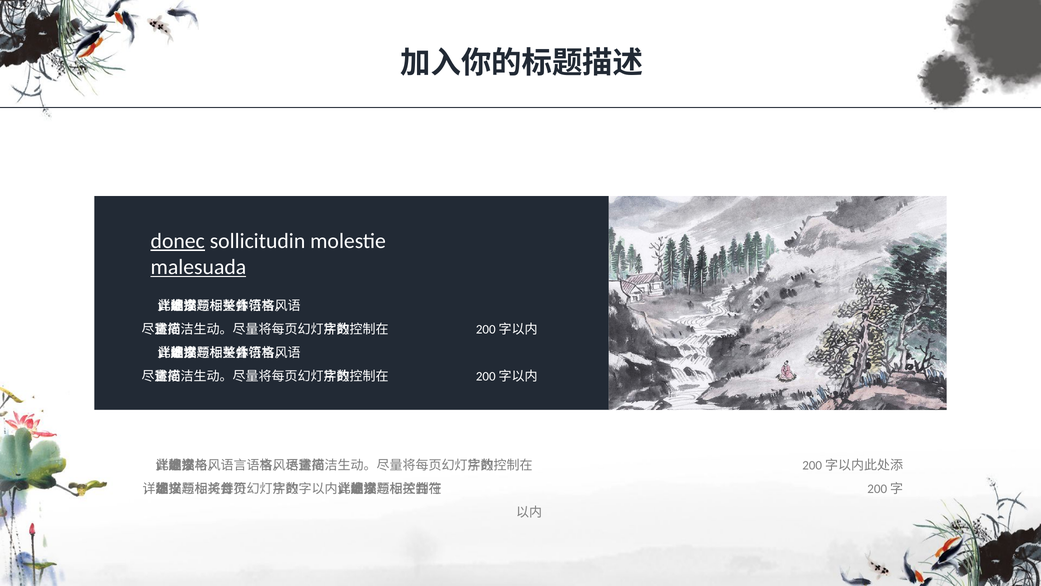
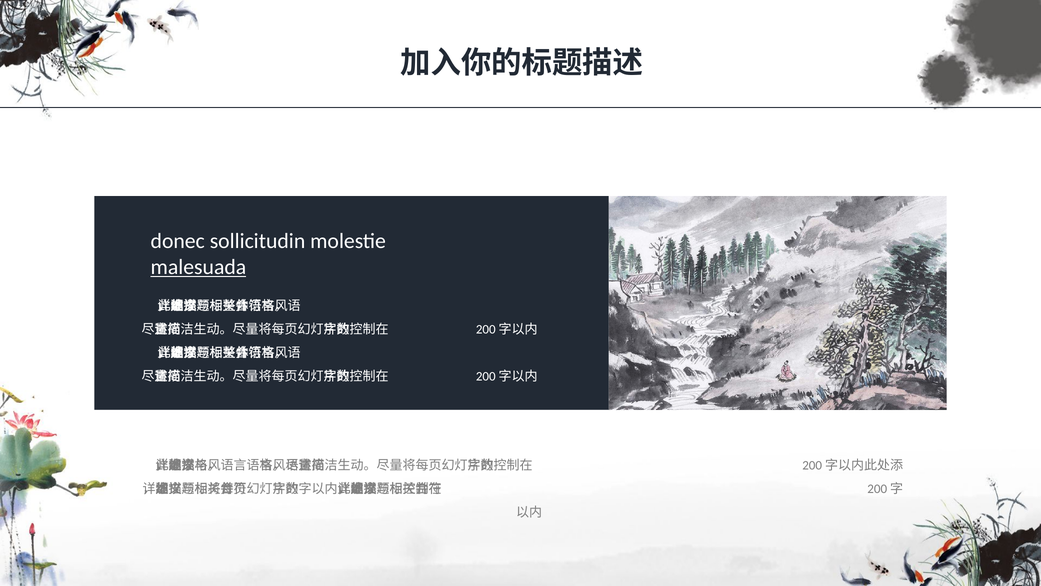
donec underline: present -> none (178, 241)
